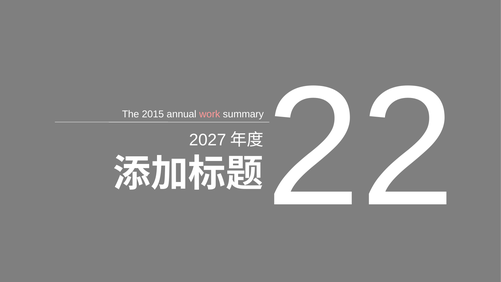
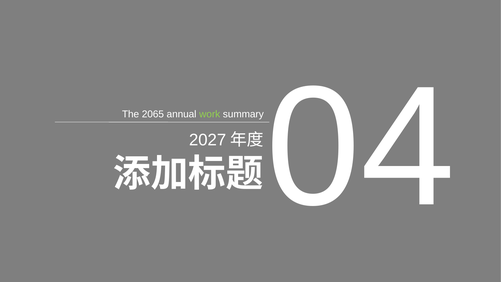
2015: 2015 -> 2065 (153, 114)
work colour: pink -> light green (210, 114)
22: 22 -> 04 (360, 148)
